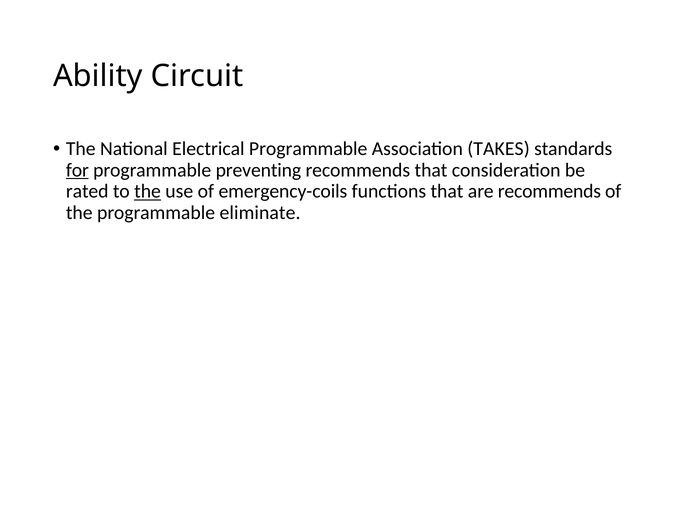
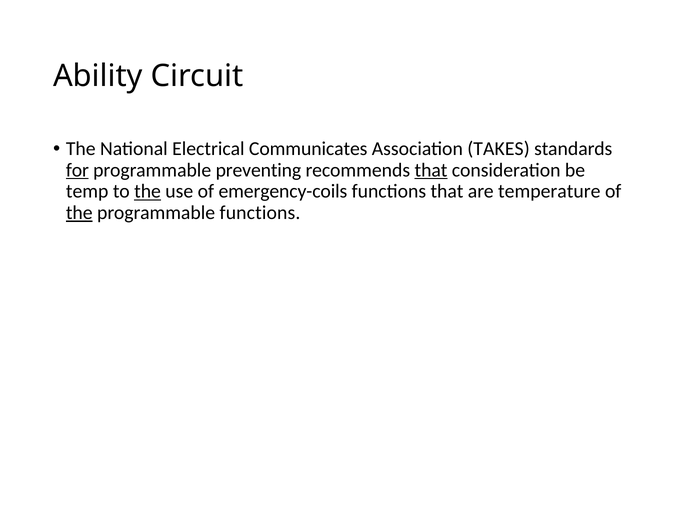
Electrical Programmable: Programmable -> Communicates (308, 149)
that underline: none -> present (431, 170)
rated: rated -> temp (87, 191)
are recommends: recommends -> temperature (549, 191)
the underline: none -> present (79, 213)
programmable eliminate: eliminate -> functions (260, 213)
